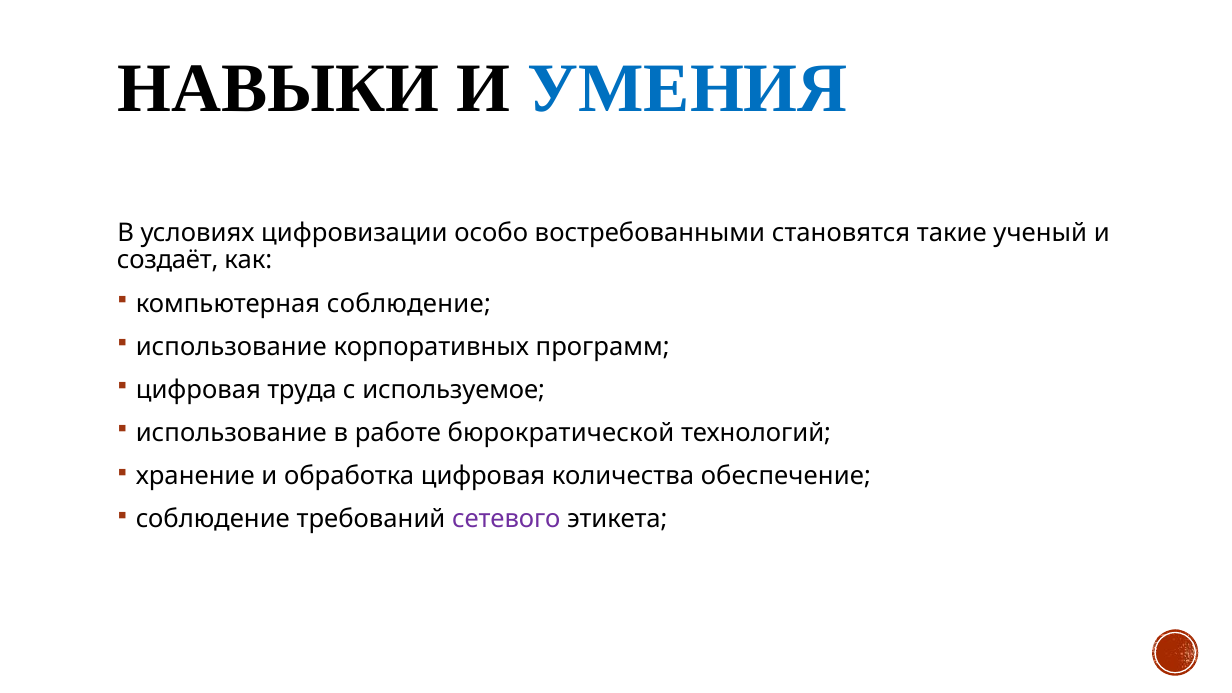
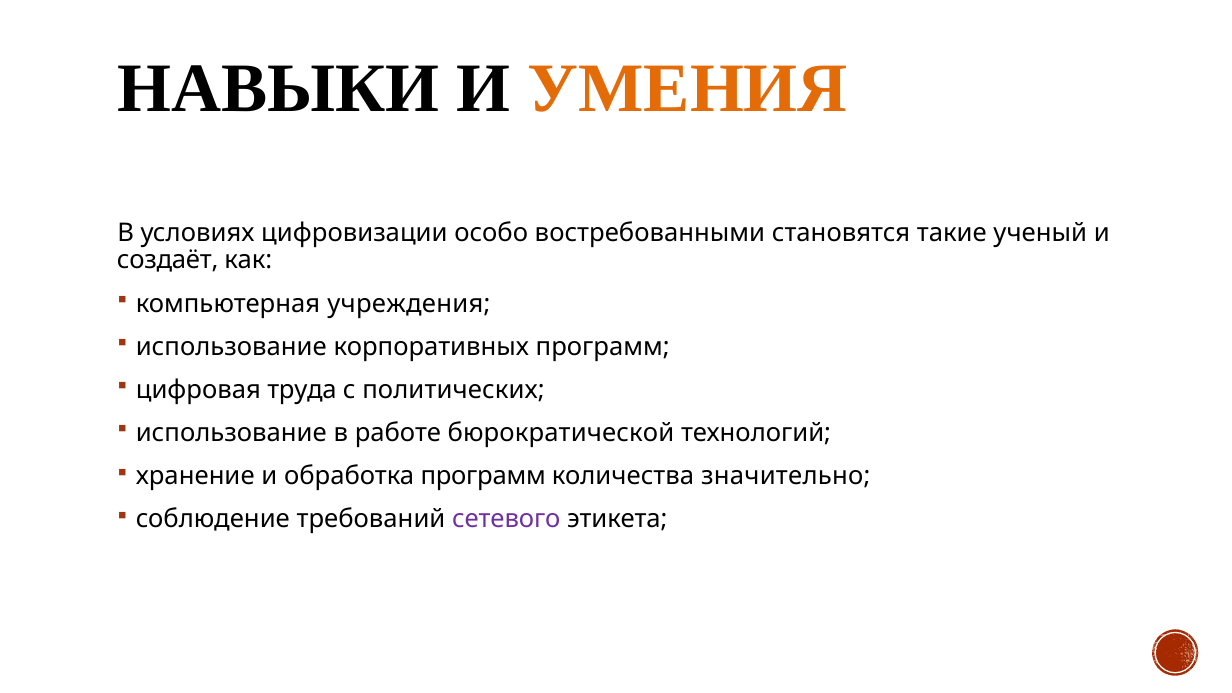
УМЕНИЯ colour: blue -> orange (688, 88)
компьютерная соблюдение: соблюдение -> учреждения (409, 304)
используемое: используемое -> политических (454, 390)
обработка цифровая: цифровая -> программ (483, 476)
обеспечение: обеспечение -> значительно (786, 476)
